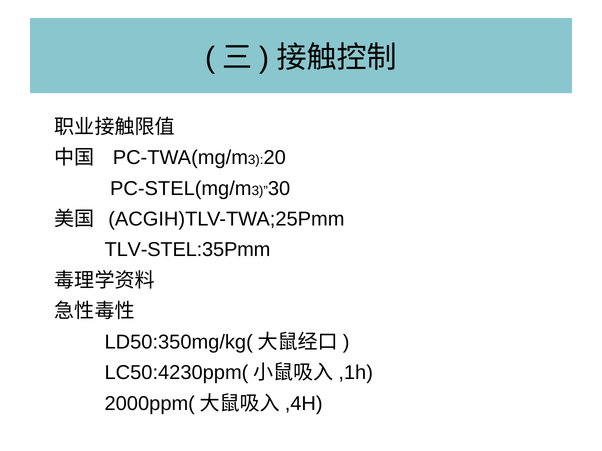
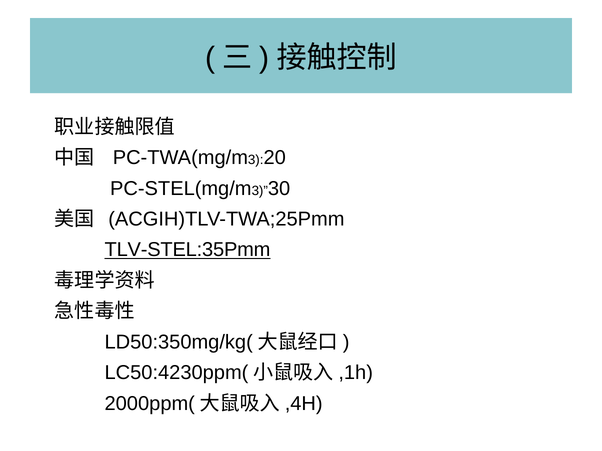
TLV-STEL:35Pmm underline: none -> present (188, 250)
